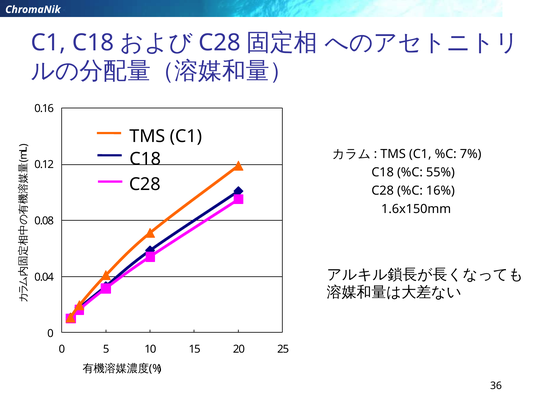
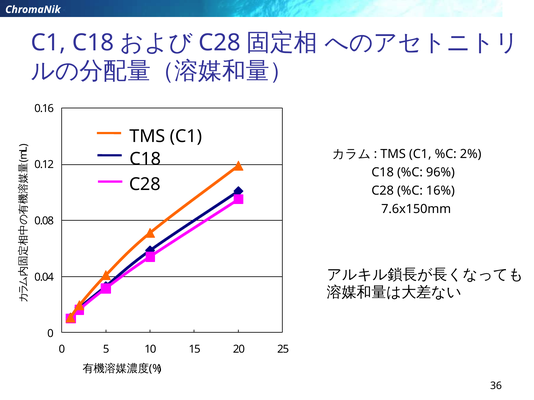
7%: 7% -> 2% (471, 154)
55%: 55% -> 96% (440, 173)
1.6x150mm: 1.6x150mm -> 7.6x150mm (416, 209)
